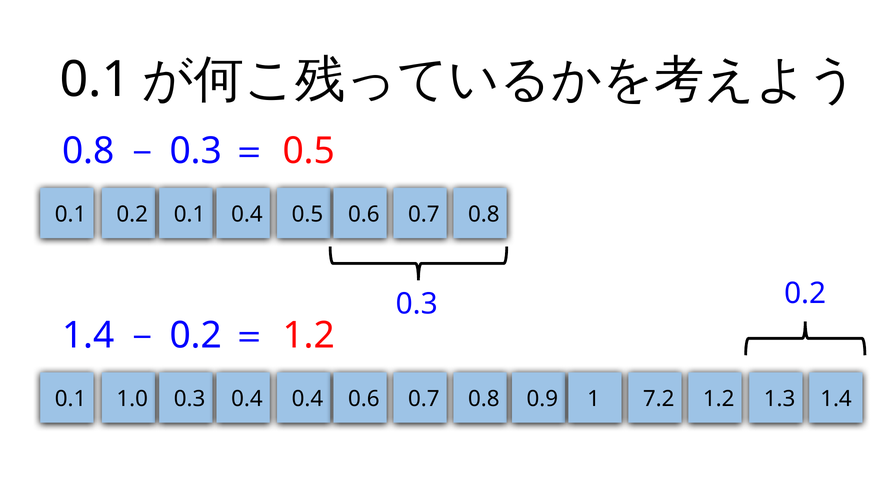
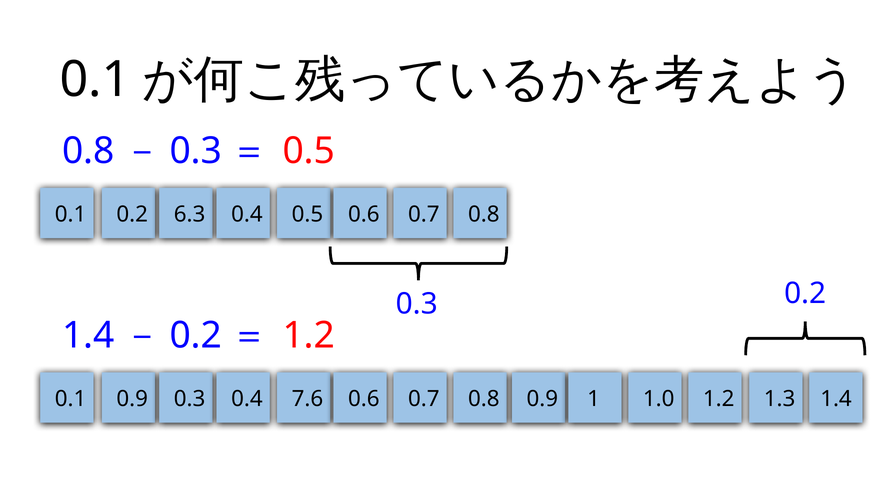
0.2 0.1: 0.1 -> 6.3 (190, 214)
1.0: 1.0 -> 0.9 (132, 399)
0.4 0.4: 0.4 -> 7.6 (307, 399)
7.2: 7.2 -> 1.0 (659, 399)
